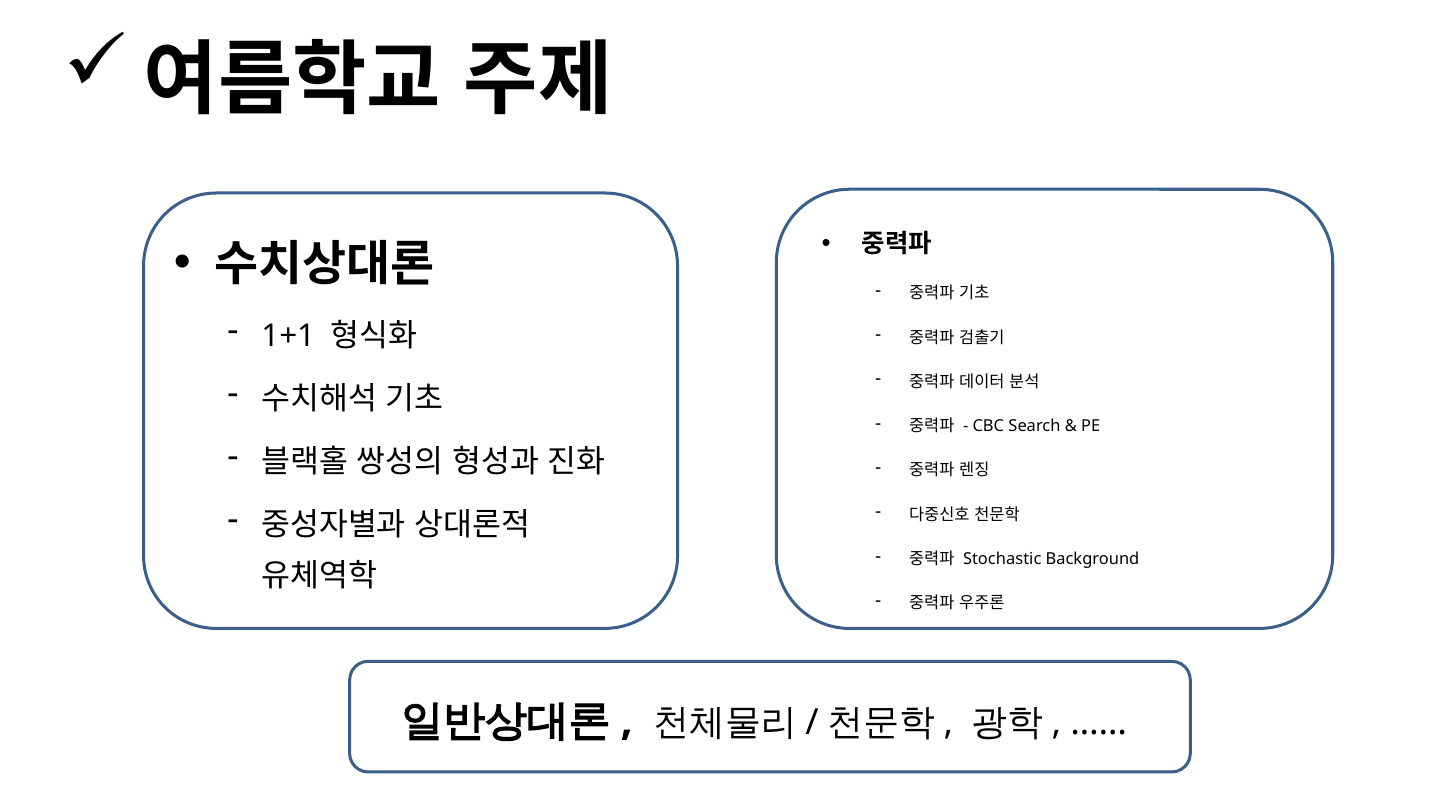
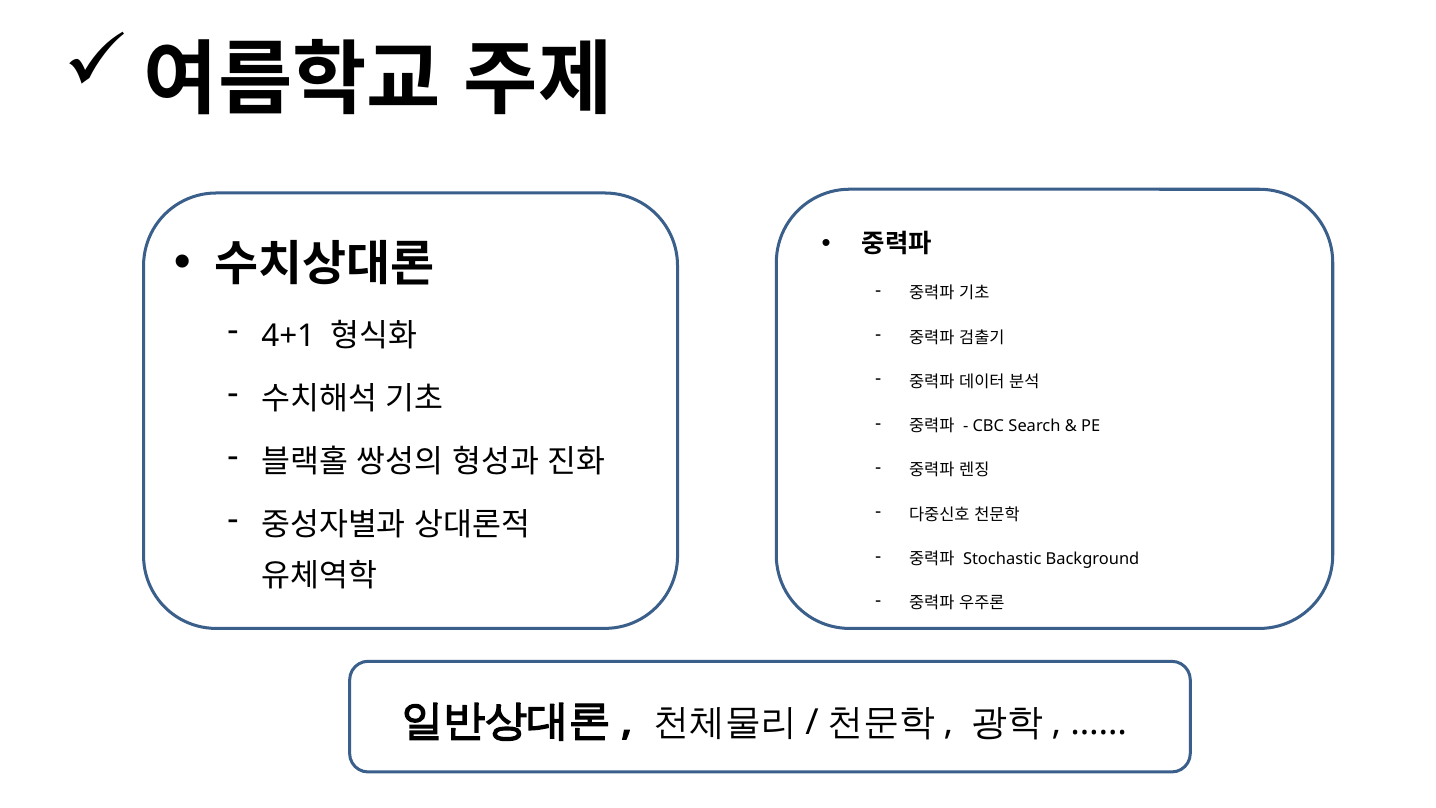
1+1: 1+1 -> 4+1 (288, 336)
